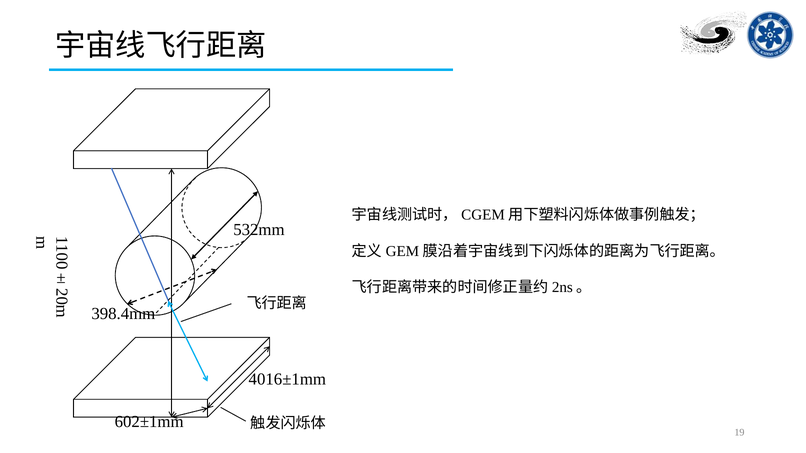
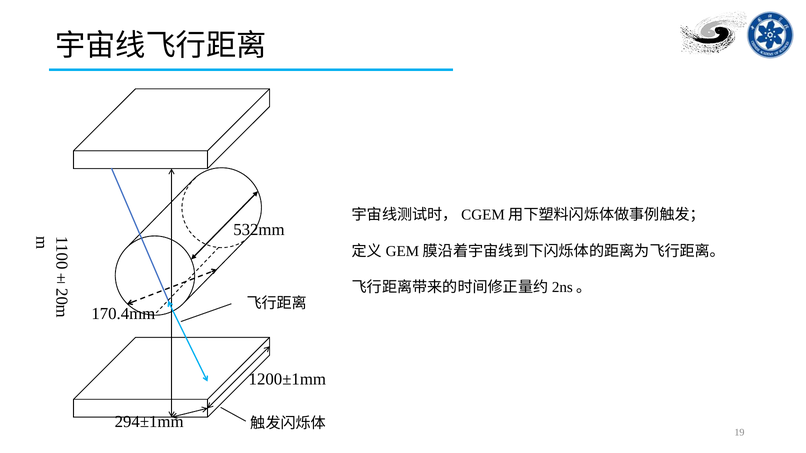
398.4mm: 398.4mm -> 170.4mm (123, 314)
4016±1mm: 4016±1mm -> 1200±1mm (287, 379)
602±1mm: 602±1mm -> 294±1mm (149, 422)
